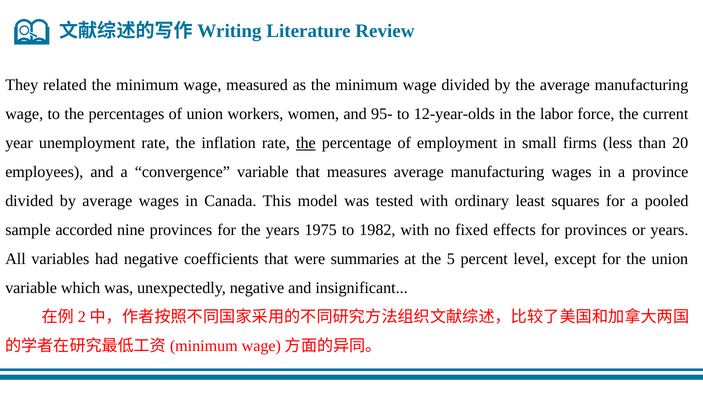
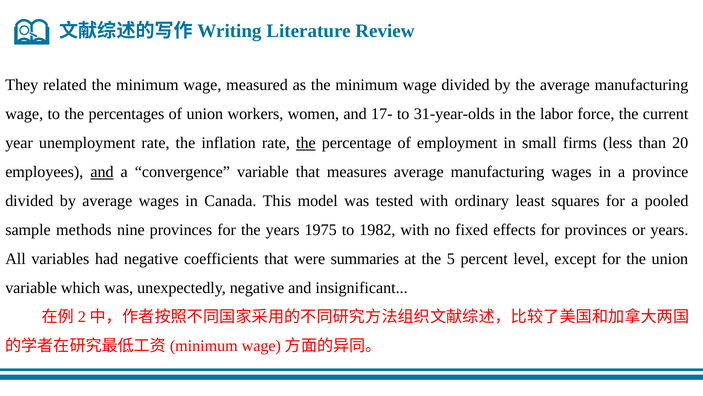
95-: 95- -> 17- (382, 114)
12-year-olds: 12-year-olds -> 31-year-olds (454, 114)
and underline: none -> present (102, 172)
accorded: accorded -> methods (84, 230)
